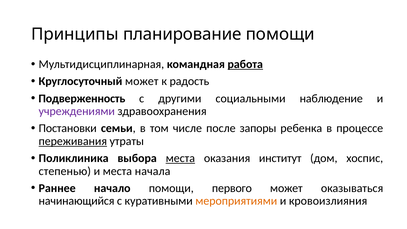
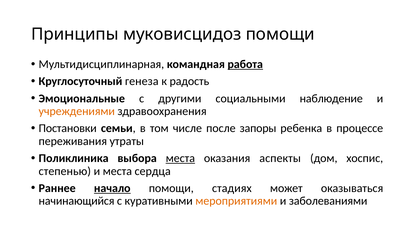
планирование: планирование -> муковисцидоз (182, 34)
Круглосуточный может: может -> генеза (142, 81)
Подверженность: Подверженность -> Эмоциональные (82, 98)
учреждениями colour: purple -> orange (77, 111)
переживания underline: present -> none (73, 141)
институт: институт -> аспекты (280, 158)
начала: начала -> сердца (153, 171)
начало underline: none -> present (112, 188)
первого: первого -> стадиях (232, 188)
кровоизлияния: кровоизлияния -> заболеваниями (328, 201)
